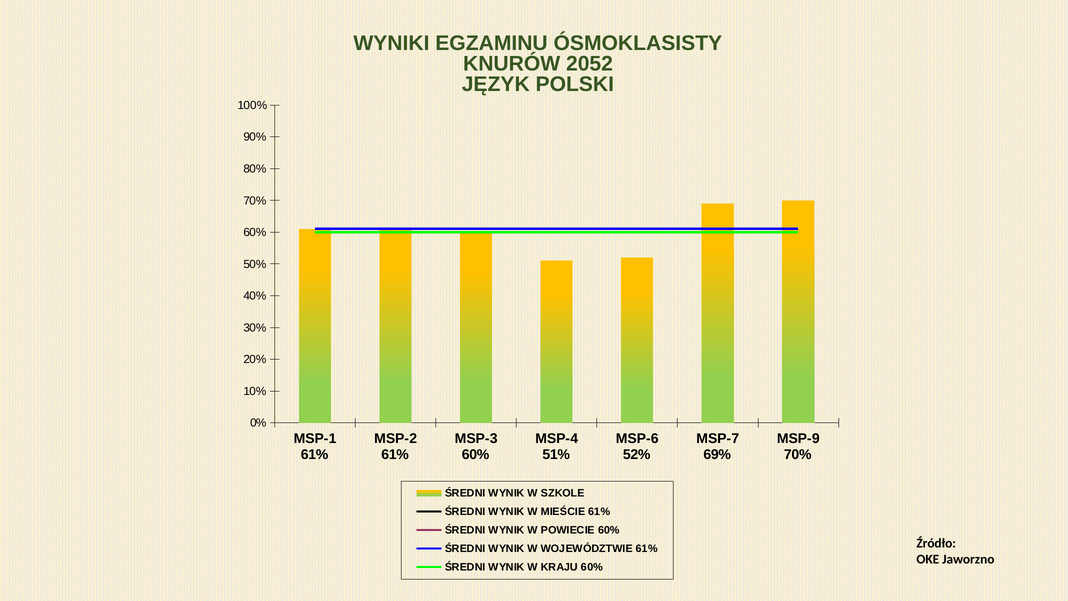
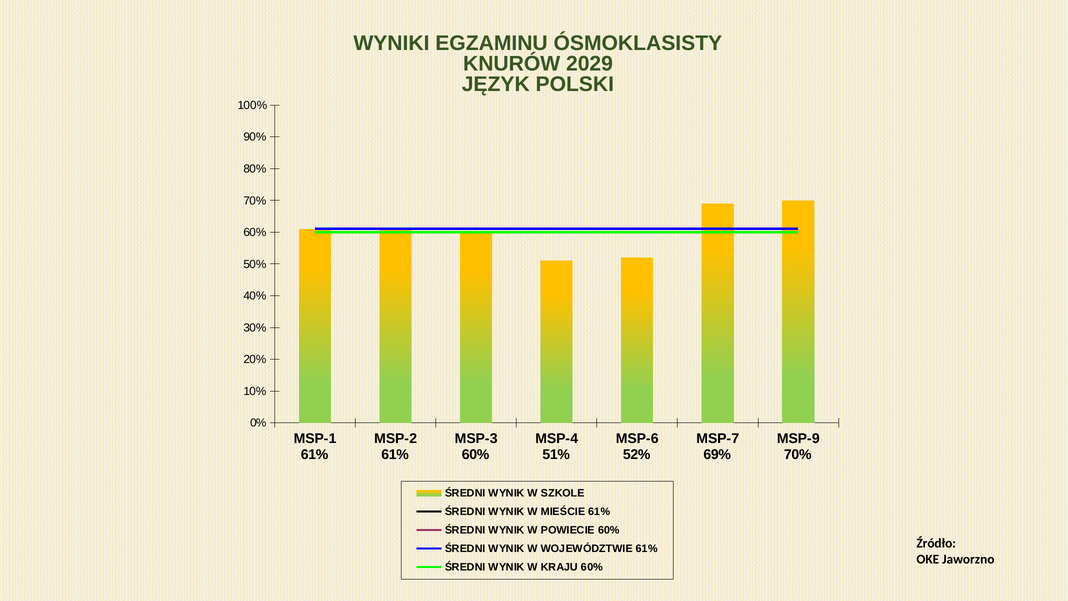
2052: 2052 -> 2029 (590, 64)
